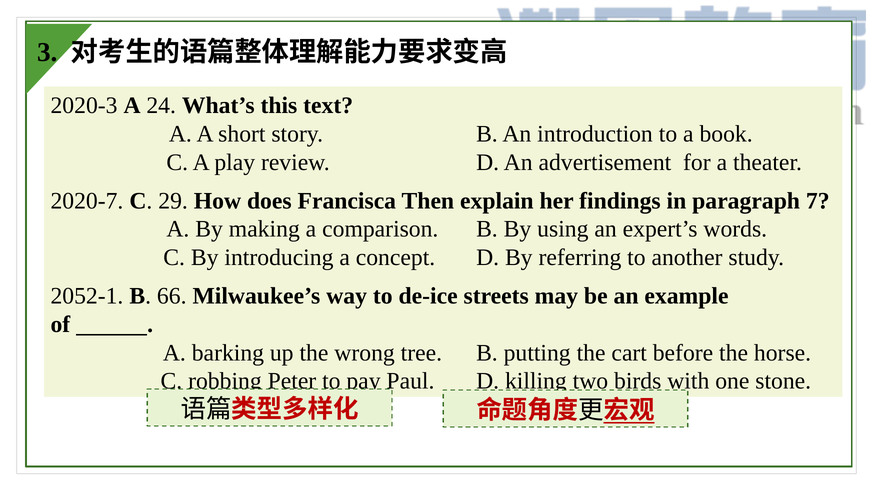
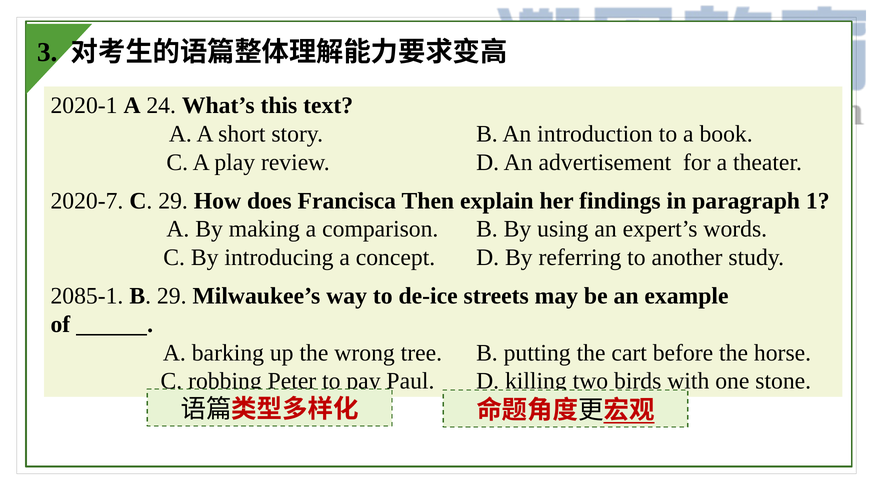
2020-3: 2020-3 -> 2020-1 (84, 106)
7: 7 -> 1 (818, 201)
2052-1: 2052-1 -> 2085-1 (87, 296)
B 66: 66 -> 29 (172, 296)
